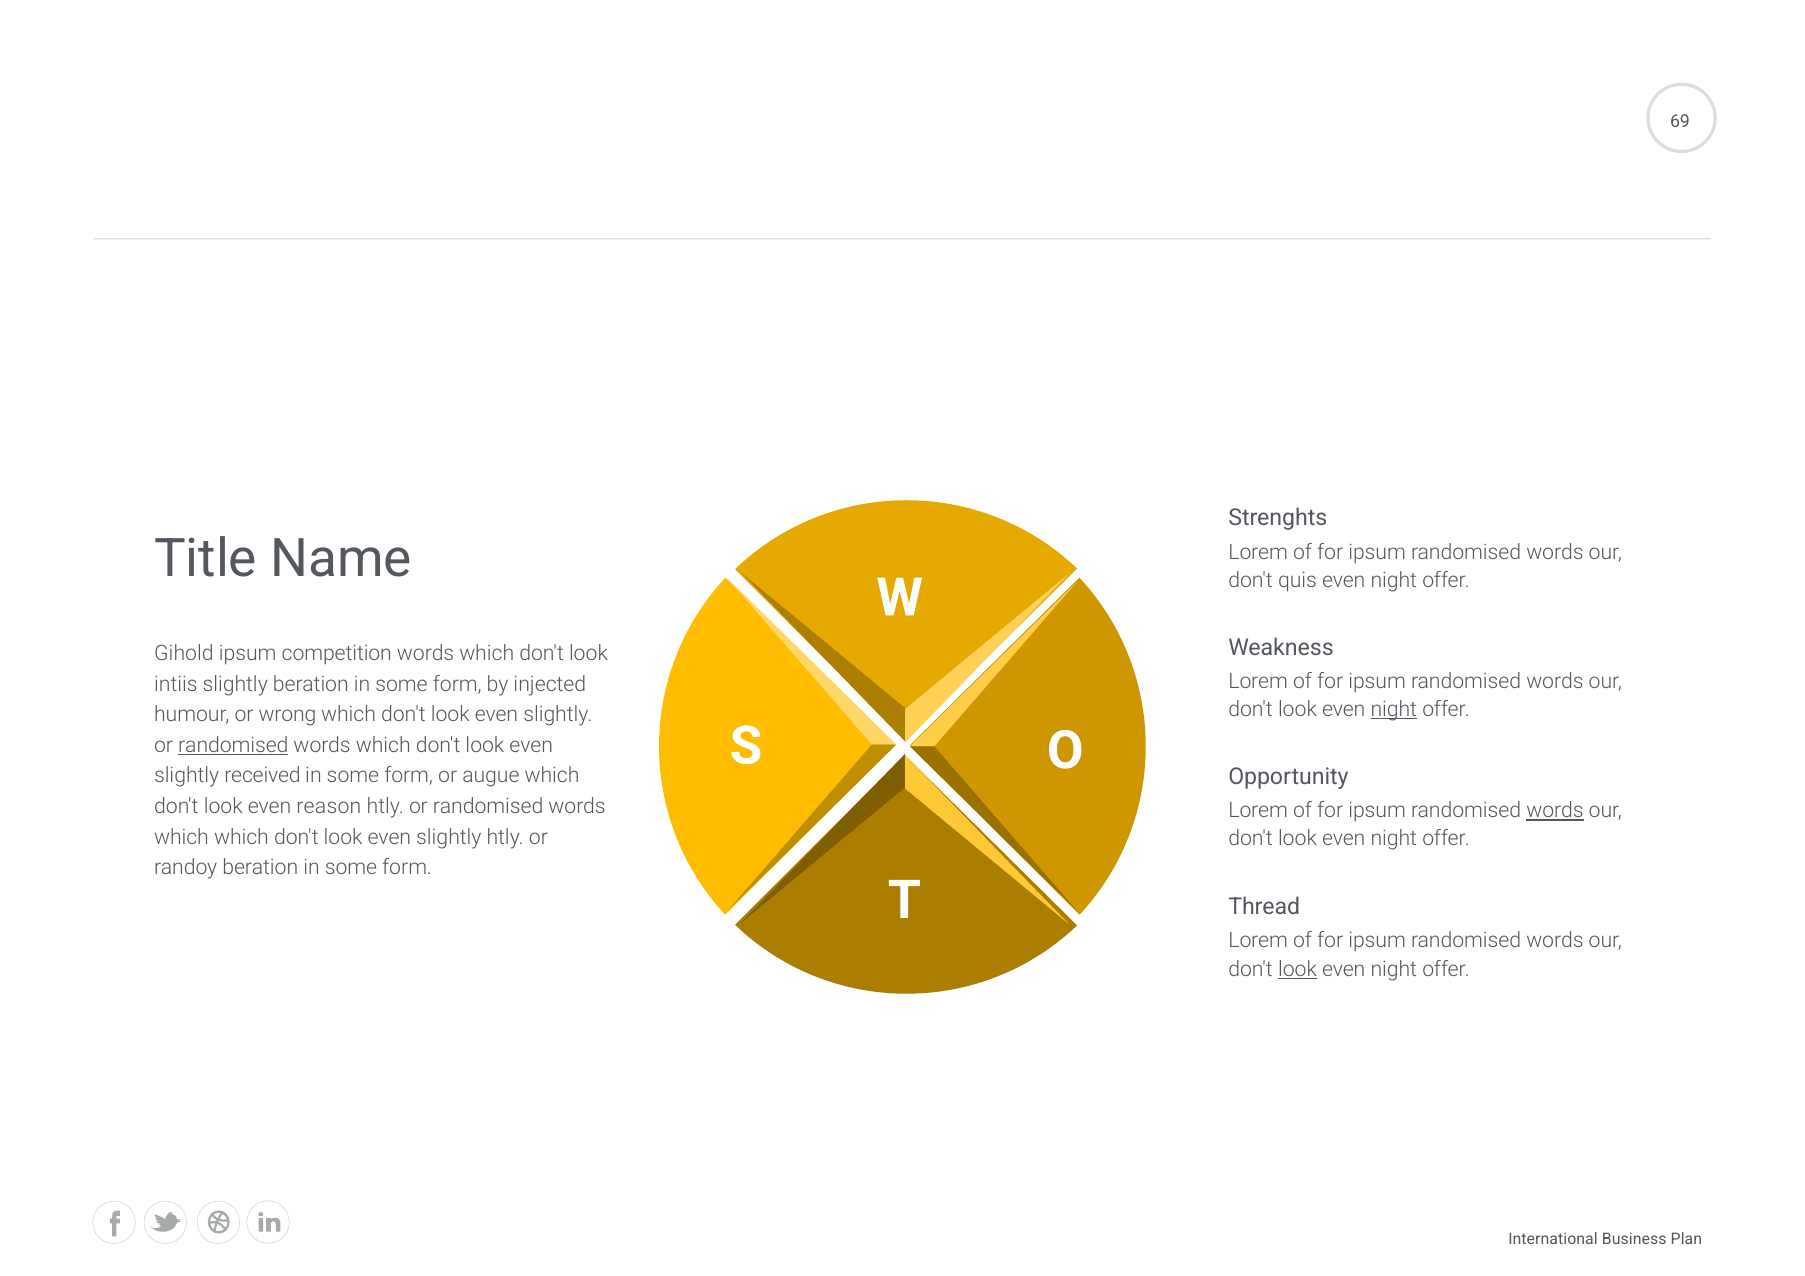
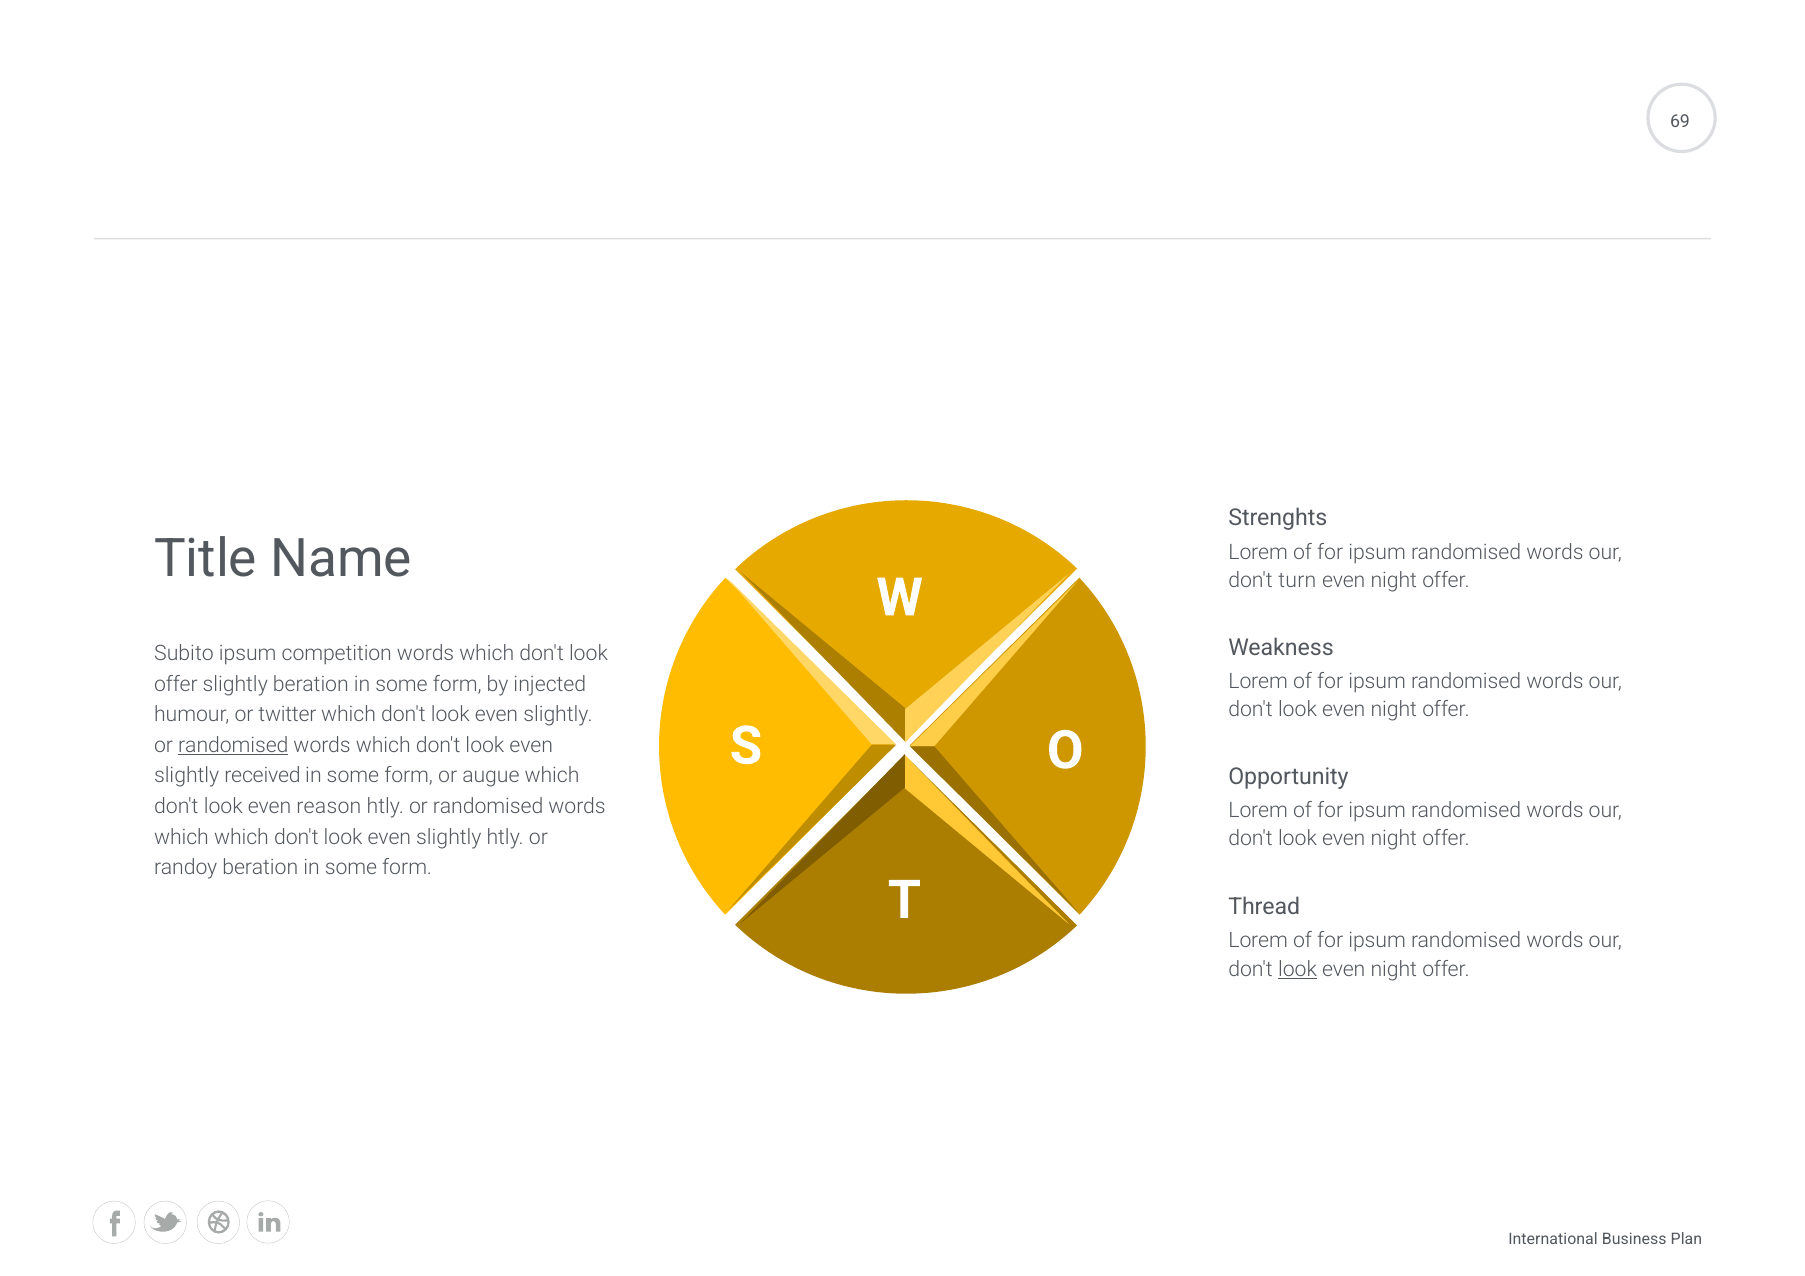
quis: quis -> turn (1297, 580)
Gihold: Gihold -> Subito (184, 653)
intiis: intiis -> offer (176, 684)
night underline: present -> none (1394, 709)
wrong: wrong -> twitter (287, 715)
words underline: present -> none (1555, 811)
